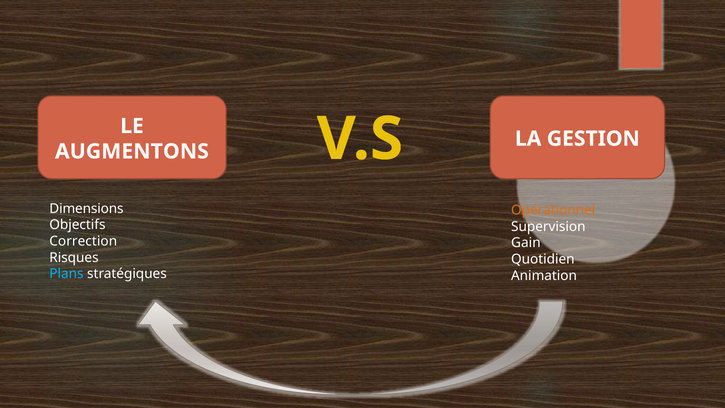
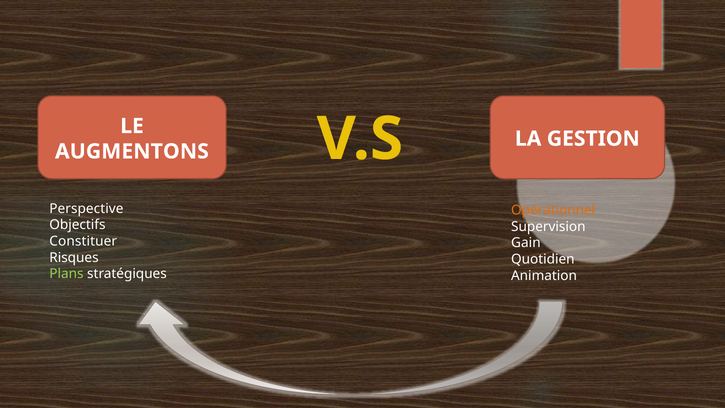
Dimensions: Dimensions -> Perspective (86, 209)
Correction: Correction -> Constituer (83, 241)
Plans colour: light blue -> light green (66, 274)
